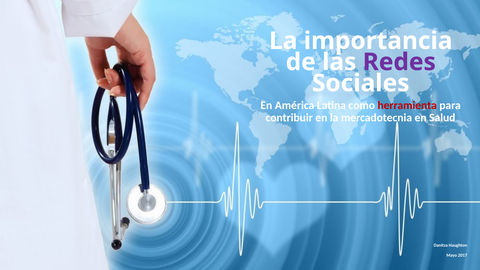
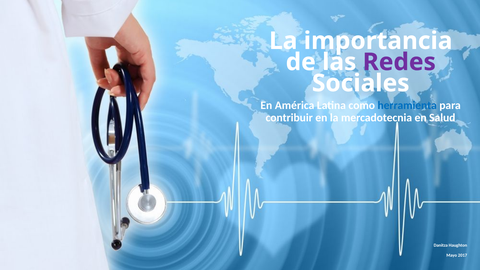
herramienta colour: red -> blue (407, 105)
